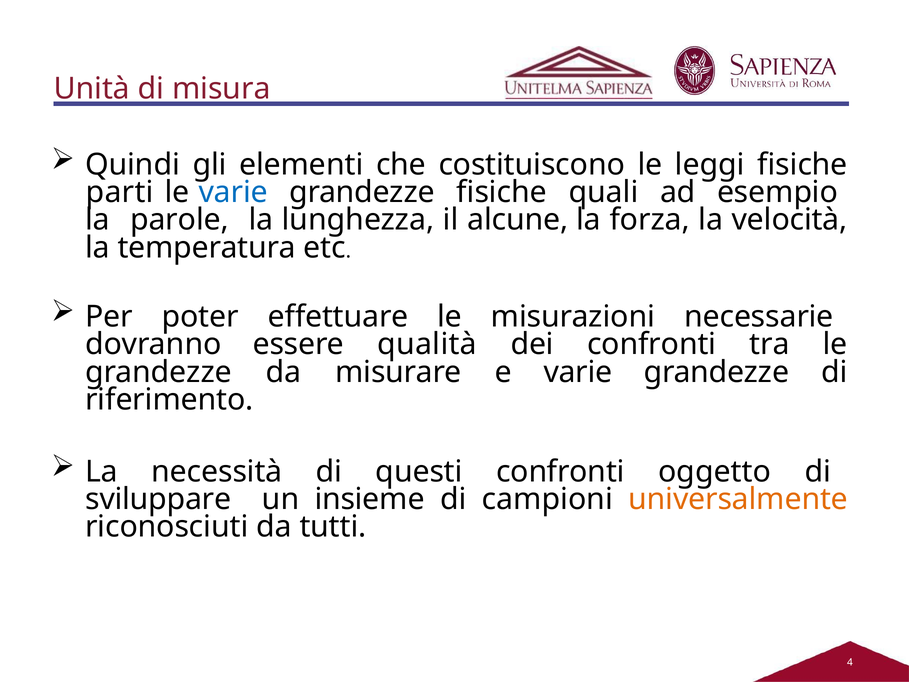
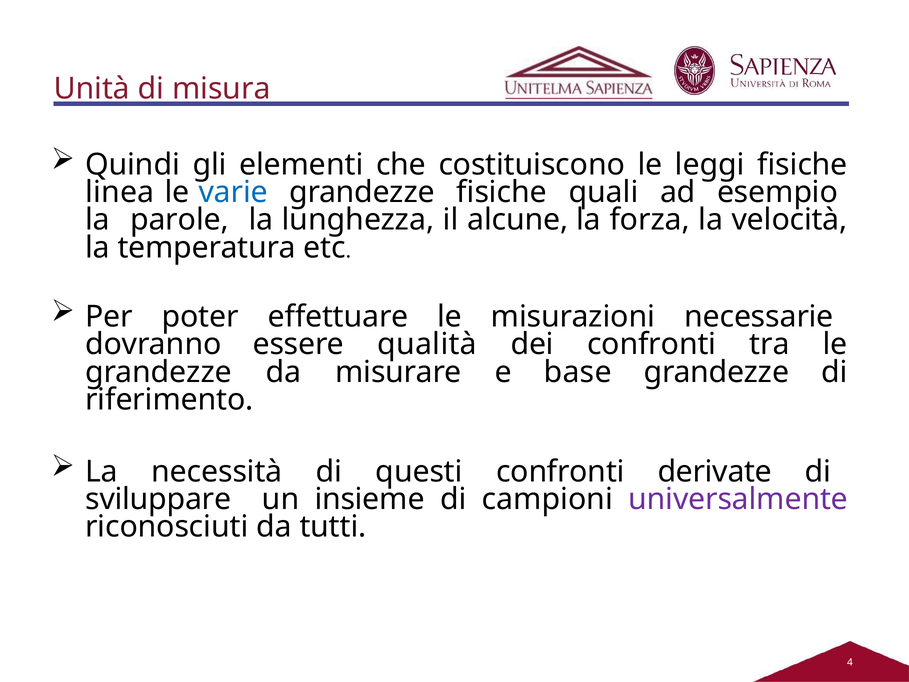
parti: parti -> linea (120, 192)
e varie: varie -> base (578, 372)
oggetto: oggetto -> derivate (715, 471)
universalmente colour: orange -> purple (738, 499)
